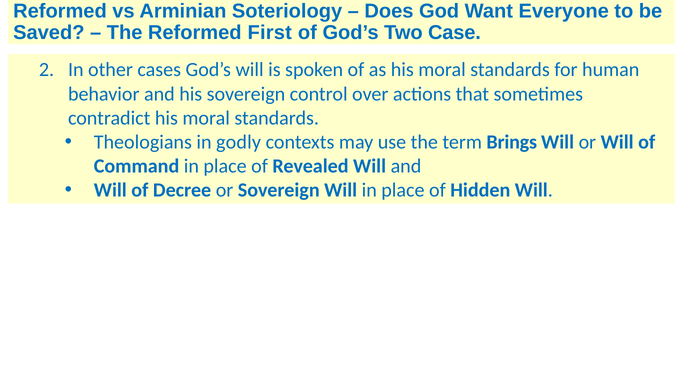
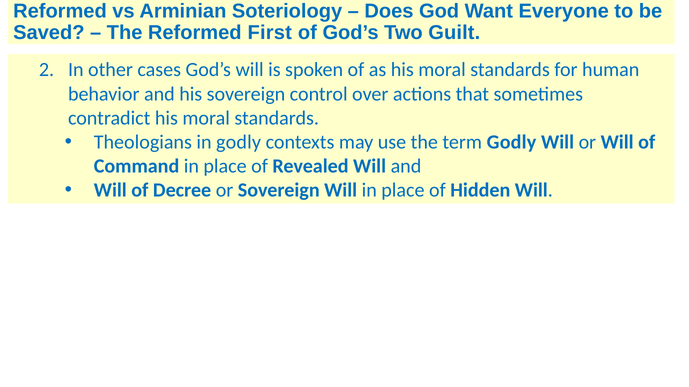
Case: Case -> Guilt (454, 33)
term Brings: Brings -> Godly (512, 142)
